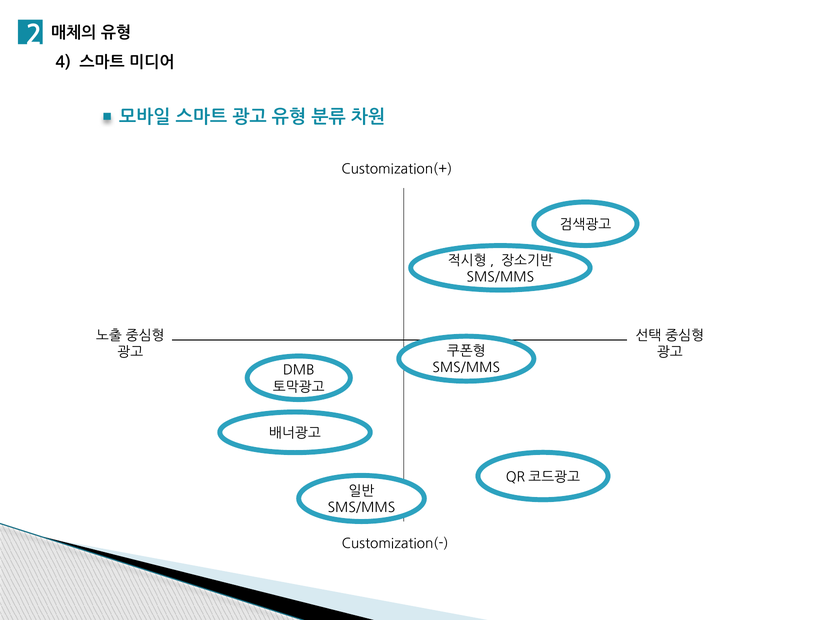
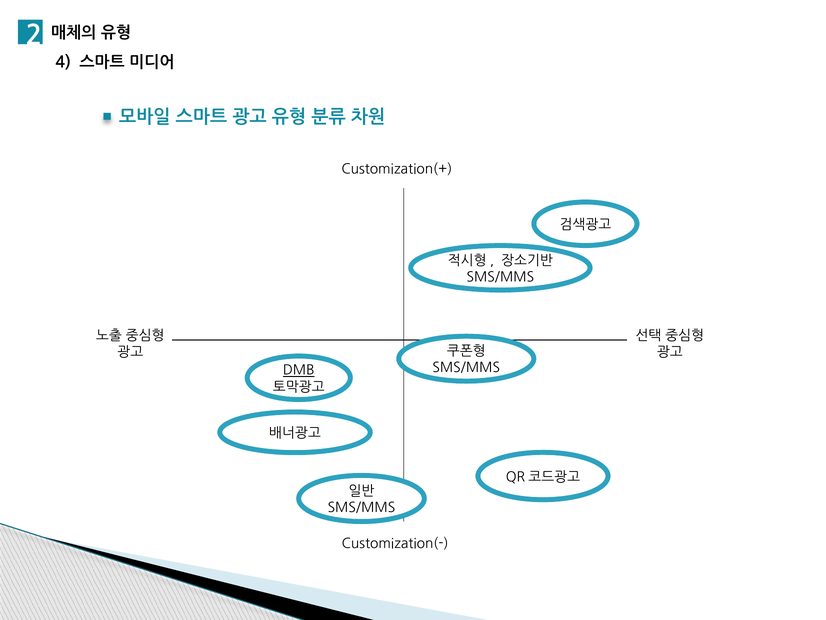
DMB underline: none -> present (299, 370)
